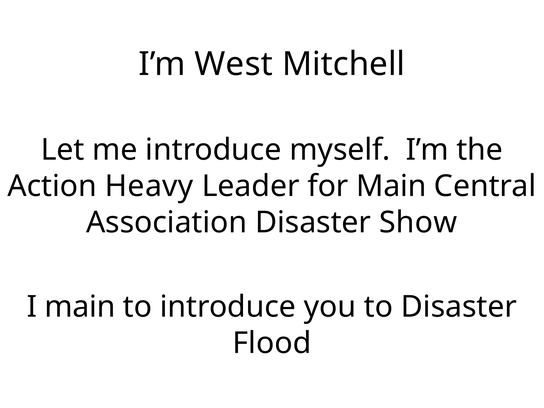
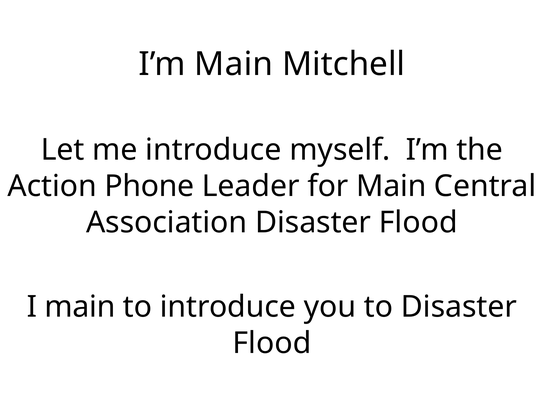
I’m West: West -> Main (234, 64)
Heavy: Heavy -> Phone (149, 186)
Association Disaster Show: Show -> Flood (418, 222)
